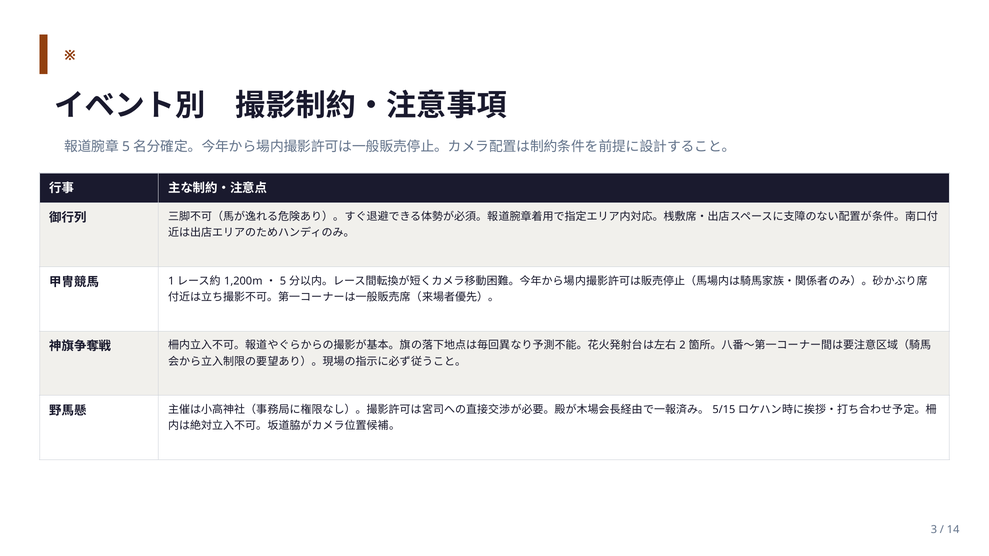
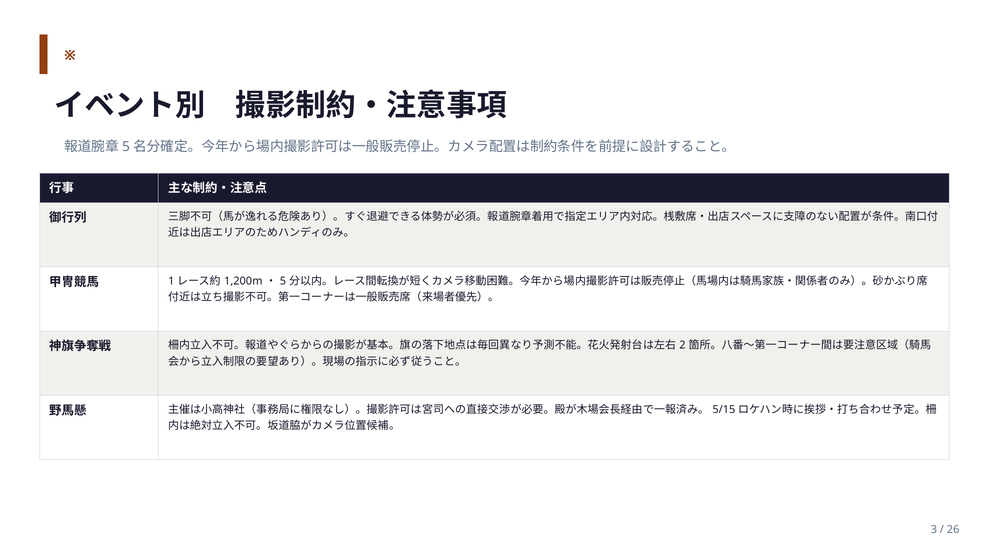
14: 14 -> 26 (953, 530)
